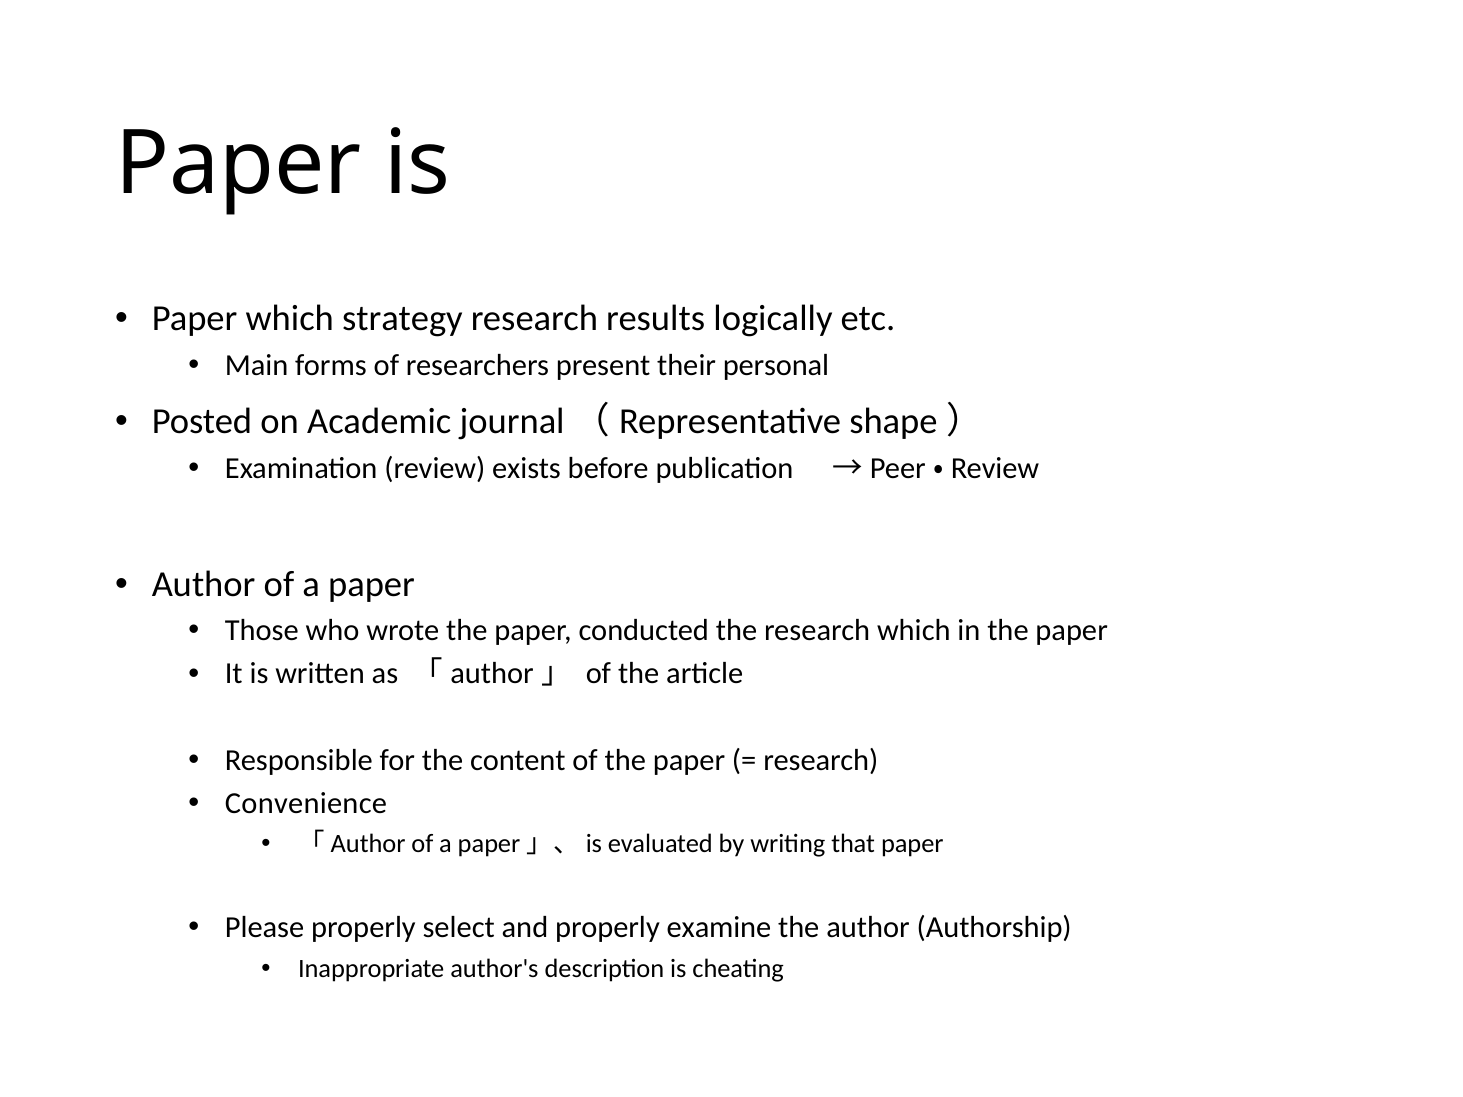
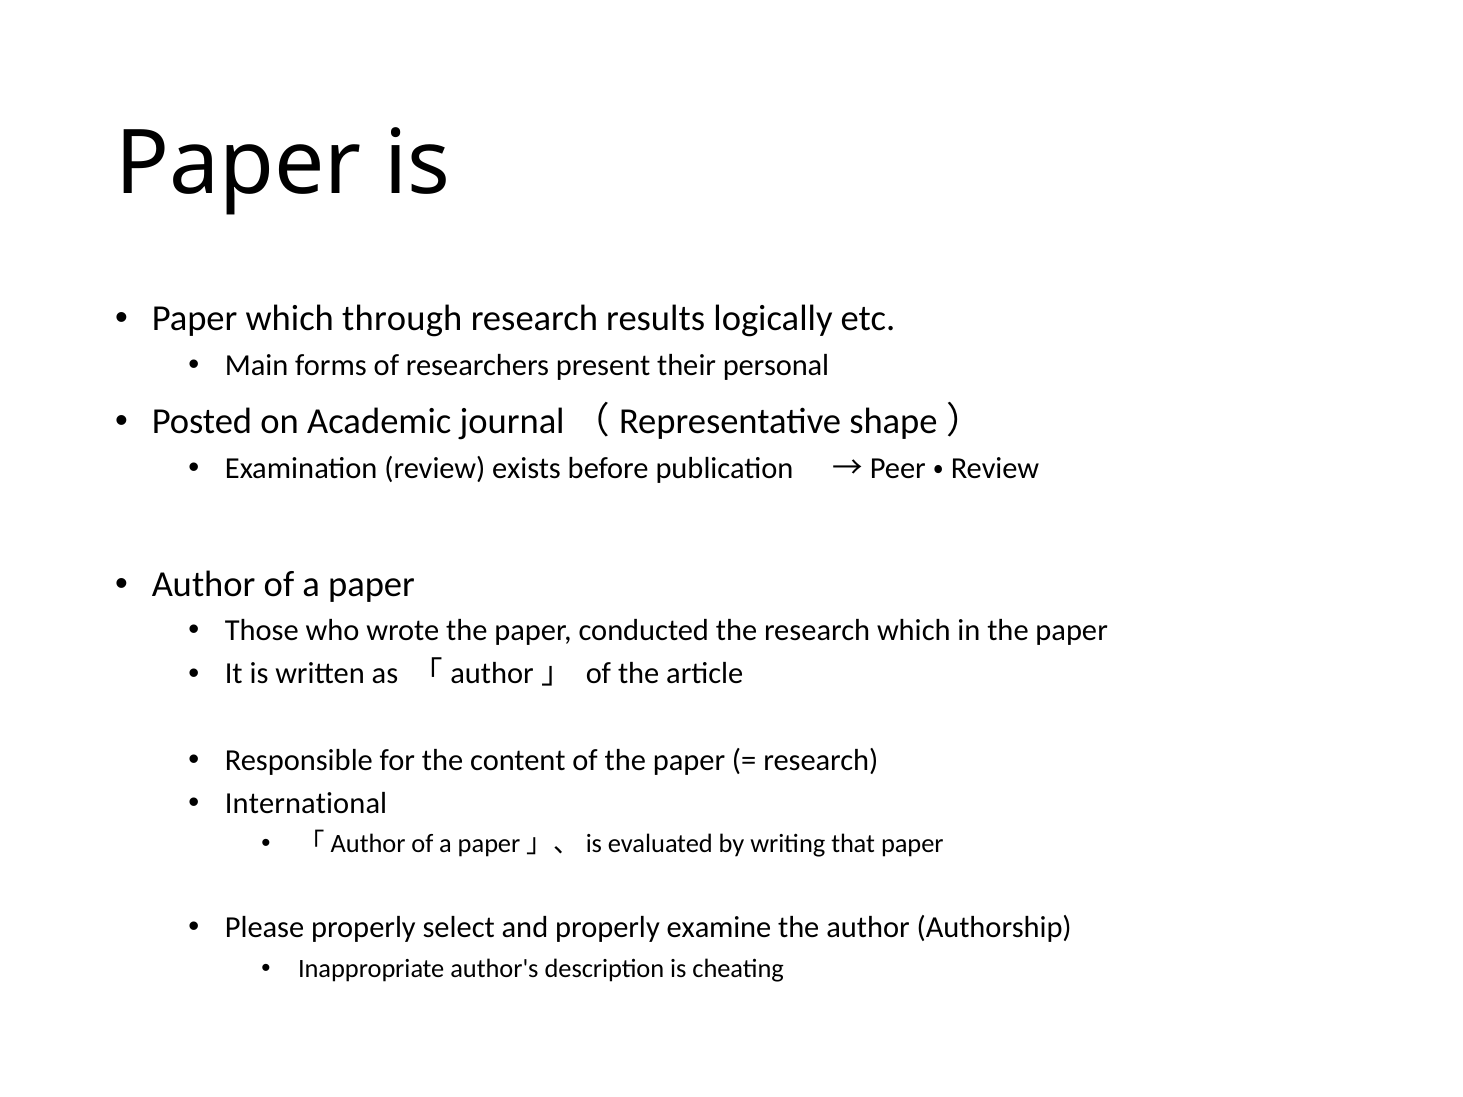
strategy: strategy -> through (402, 319)
Convenience: Convenience -> International (306, 803)
